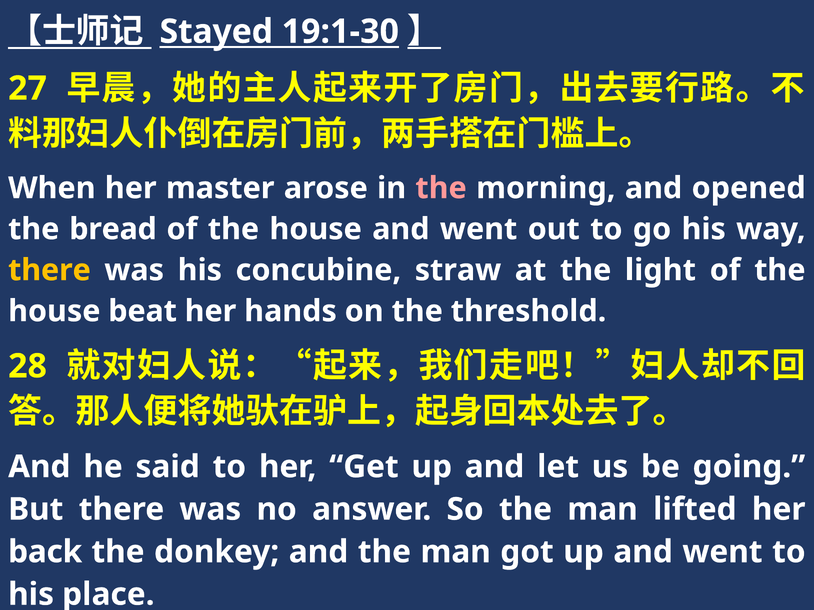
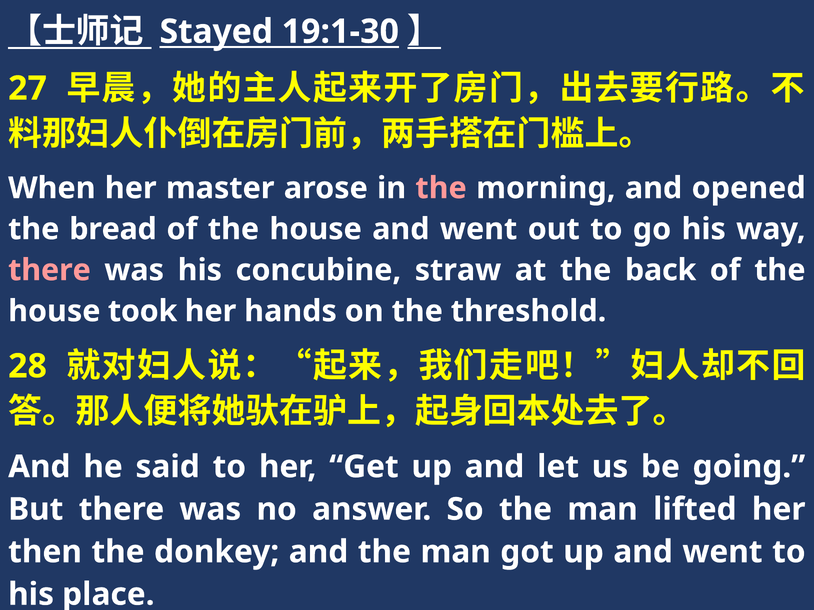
there colour: yellow -> pink (49, 270)
light: light -> back (661, 270)
beat: beat -> took (143, 311)
back: back -> then (45, 552)
